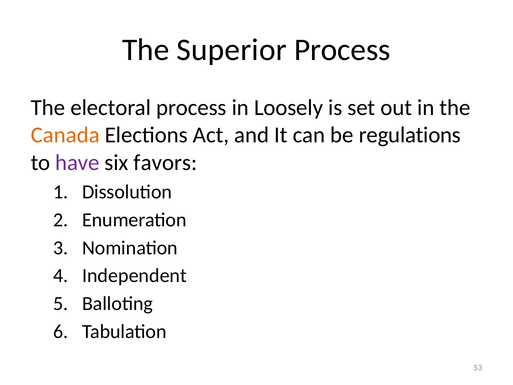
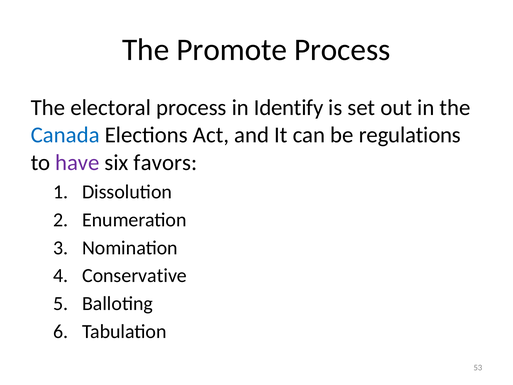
Superior: Superior -> Promote (232, 50)
Loosely: Loosely -> Identify (289, 108)
Canada colour: orange -> blue (65, 135)
Independent: Independent -> Conservative (134, 276)
